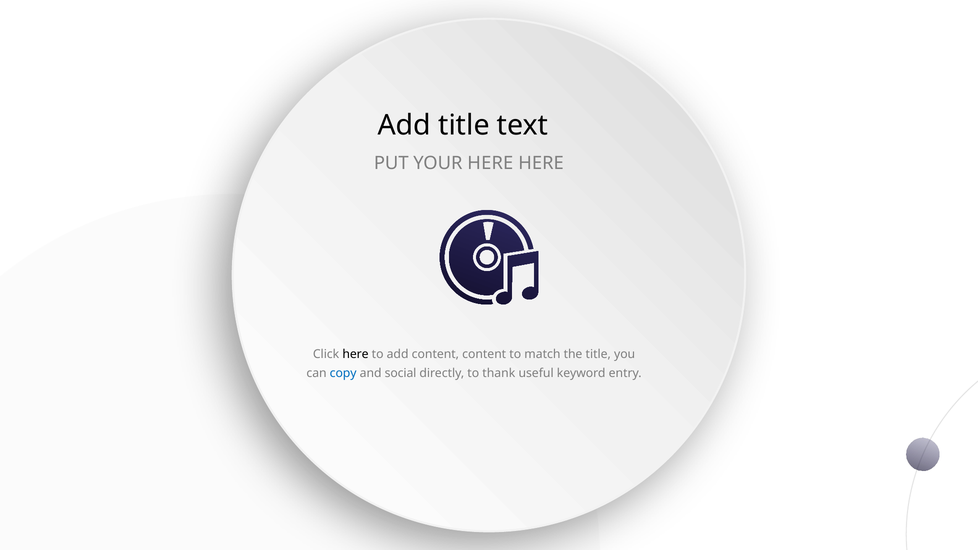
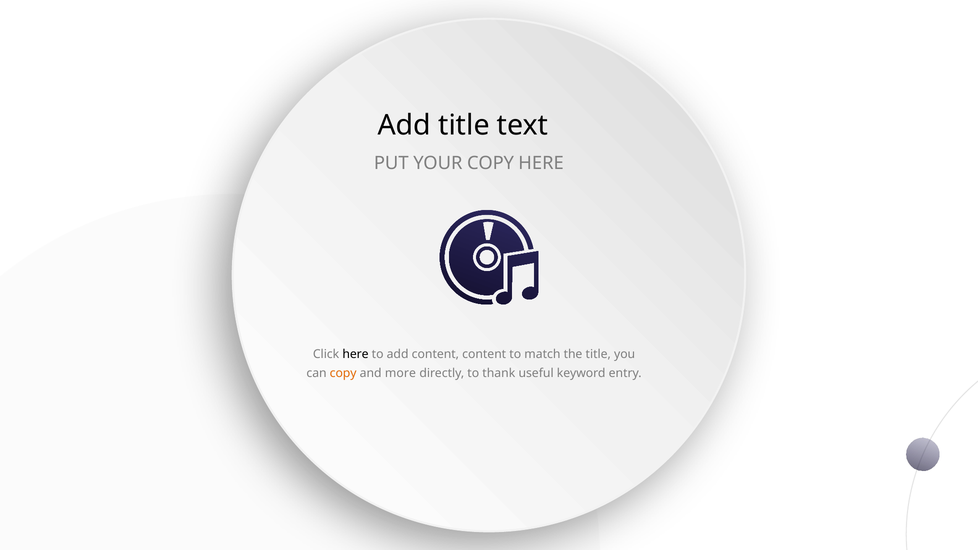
YOUR HERE: HERE -> COPY (491, 163)
copy colour: blue -> orange (343, 373)
social: social -> more (400, 373)
